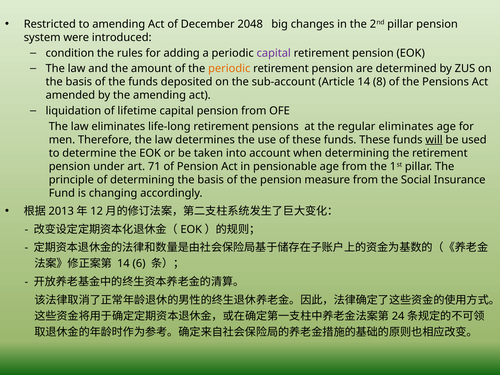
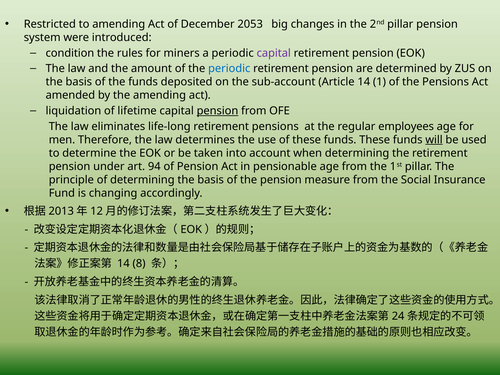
2048: 2048 -> 2053 (250, 24)
adding: adding -> miners (182, 53)
periodic colour: orange -> blue (229, 69)
8: 8 -> 1 (379, 82)
pension underline: none -> present (217, 111)
regular eliminates: eliminates -> employees (406, 126)
71: 71 -> 94 (154, 166)
6: 6 -> 8 (139, 264)
